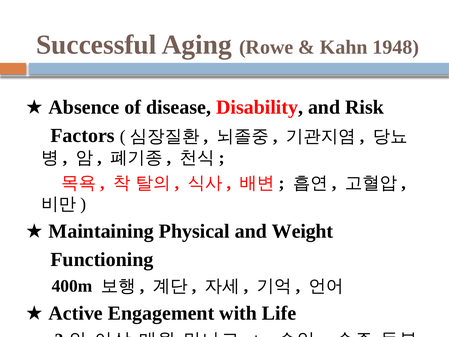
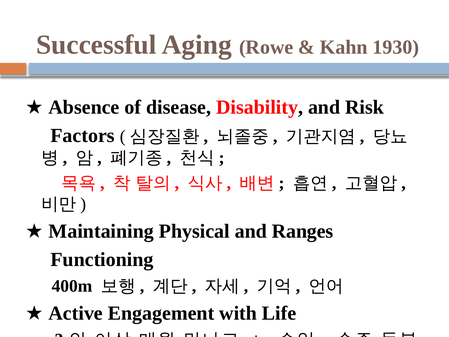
1948: 1948 -> 1930 (396, 47)
Weight: Weight -> Ranges (303, 231)
